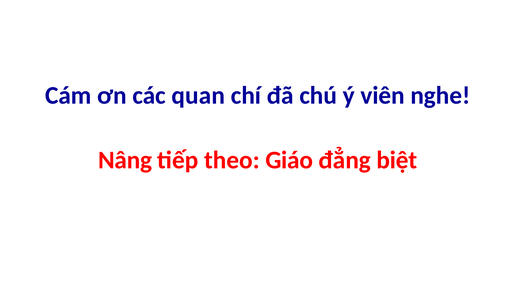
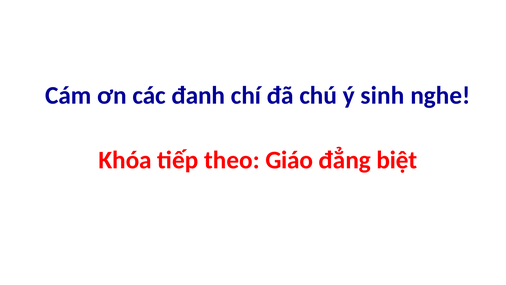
quan: quan -> đanh (198, 95)
viên: viên -> sinh (382, 95)
Nâng: Nâng -> Khóa (125, 160)
